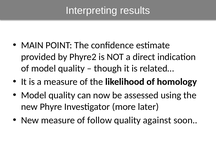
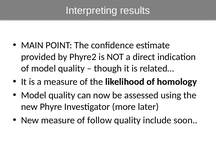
against: against -> include (157, 120)
